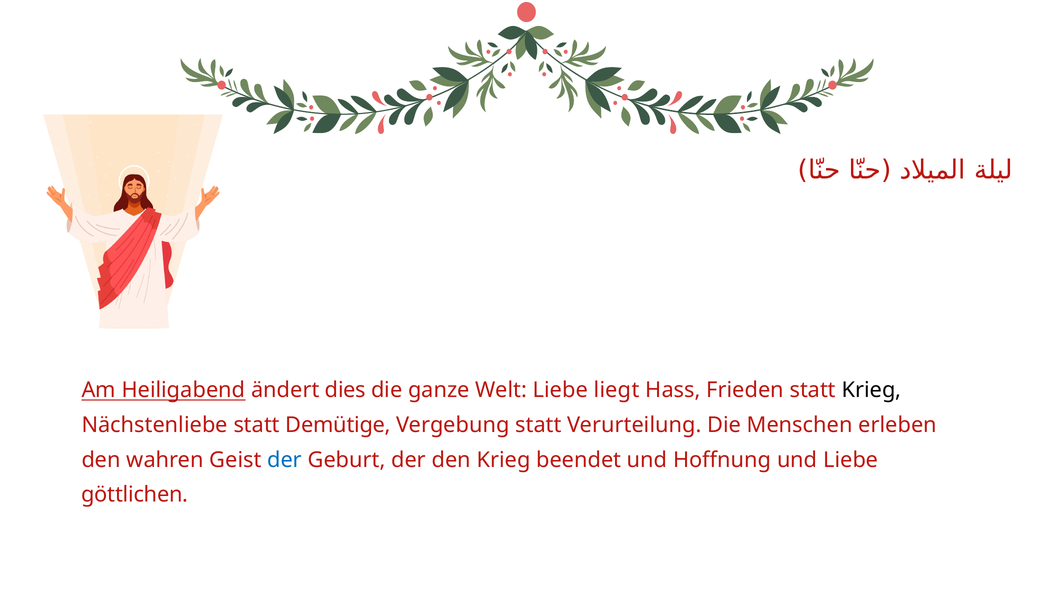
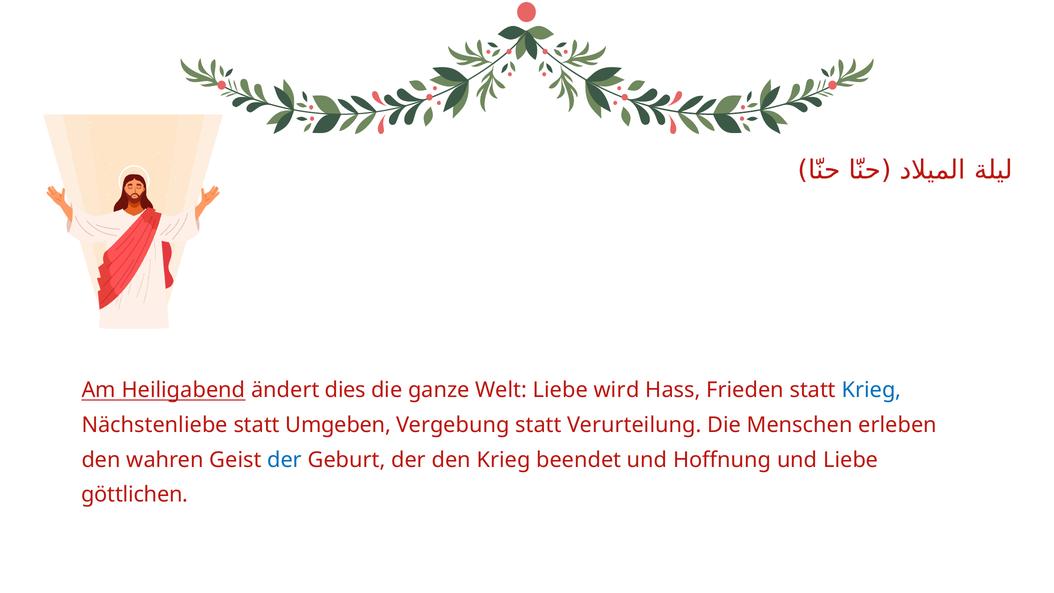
liegt: liegt -> wird (617, 390)
Krieg colour: black -> blue (871, 390)
Demütige: Demütige -> Umgeben (338, 425)
